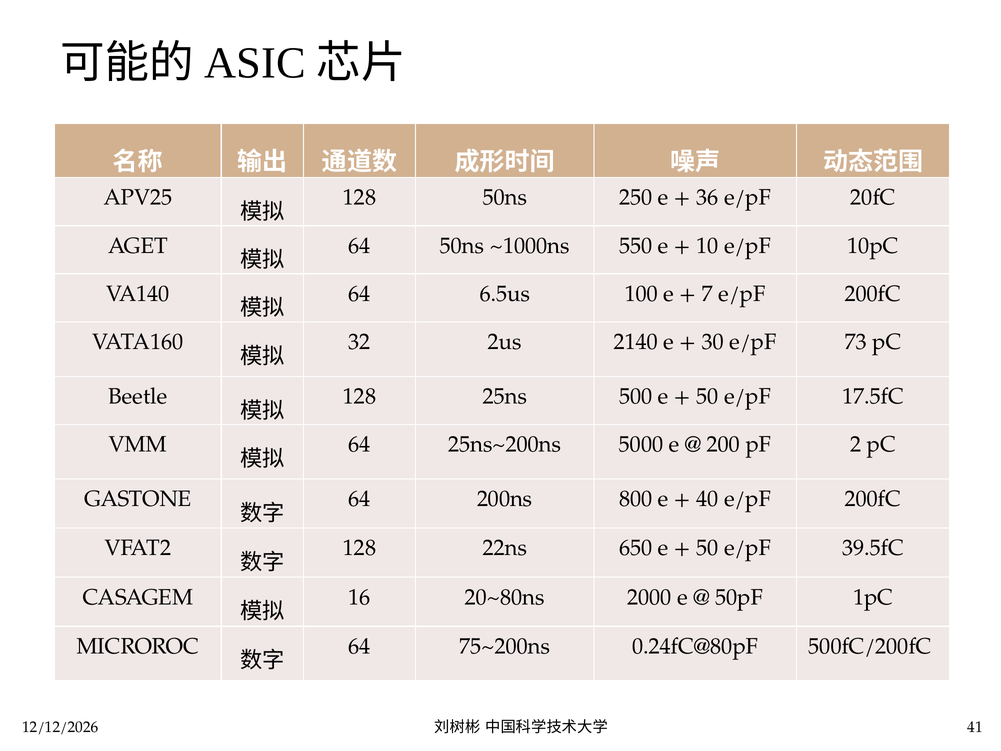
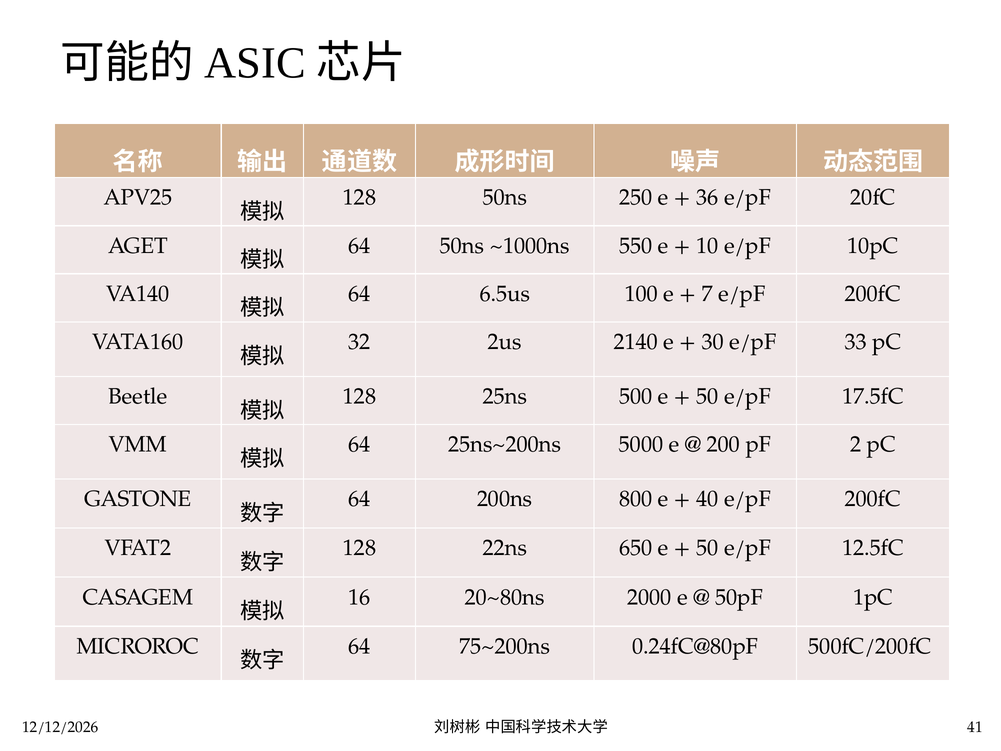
73: 73 -> 33 (856, 342)
39.5fC: 39.5fC -> 12.5fC (873, 548)
